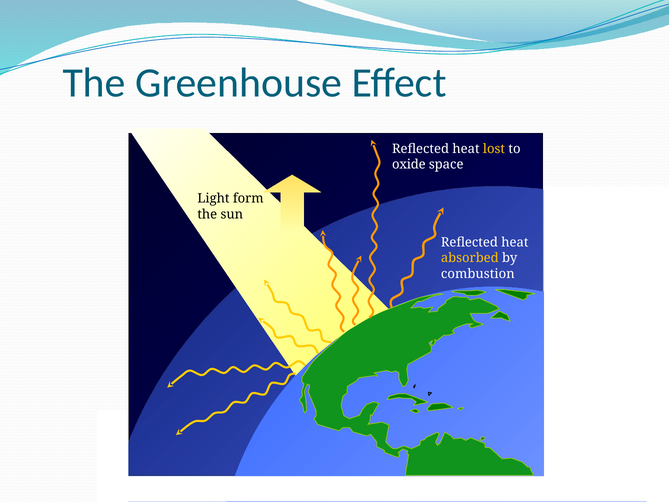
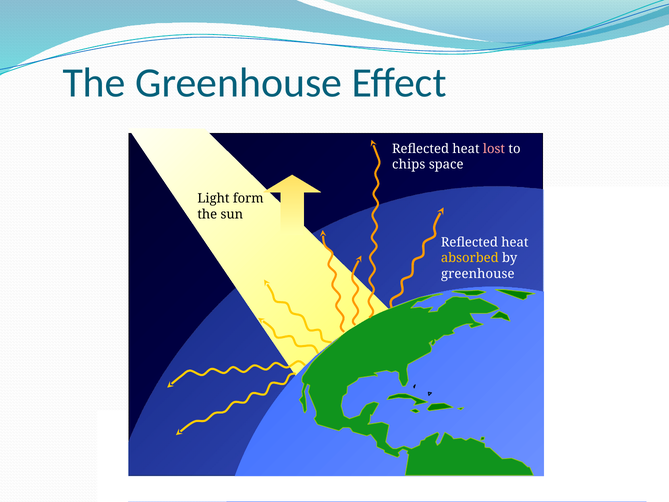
lost colour: yellow -> pink (494, 149)
oxide: oxide -> chips (409, 164)
combustion: combustion -> greenhouse (478, 274)
